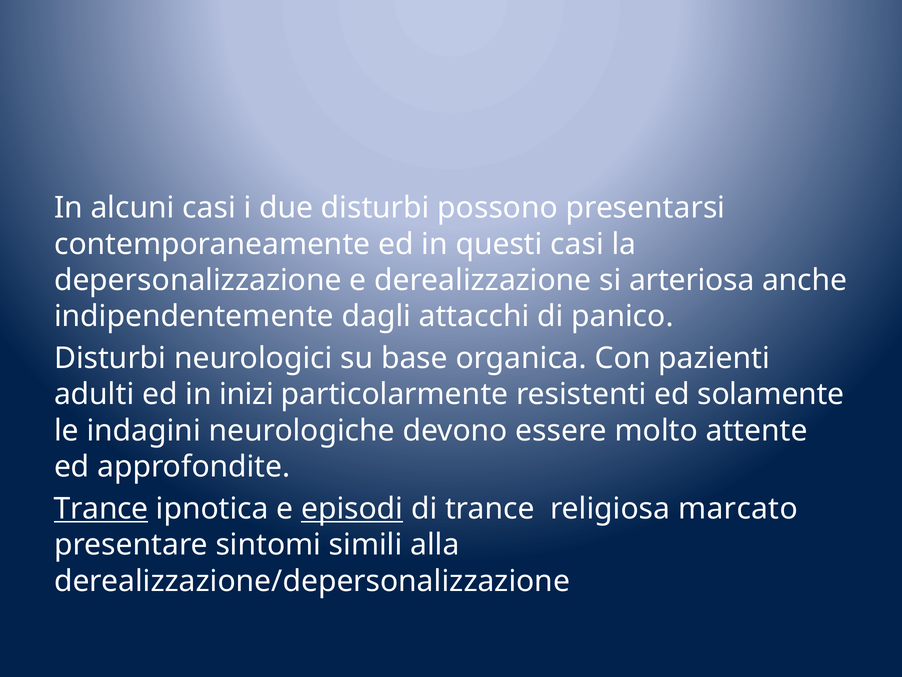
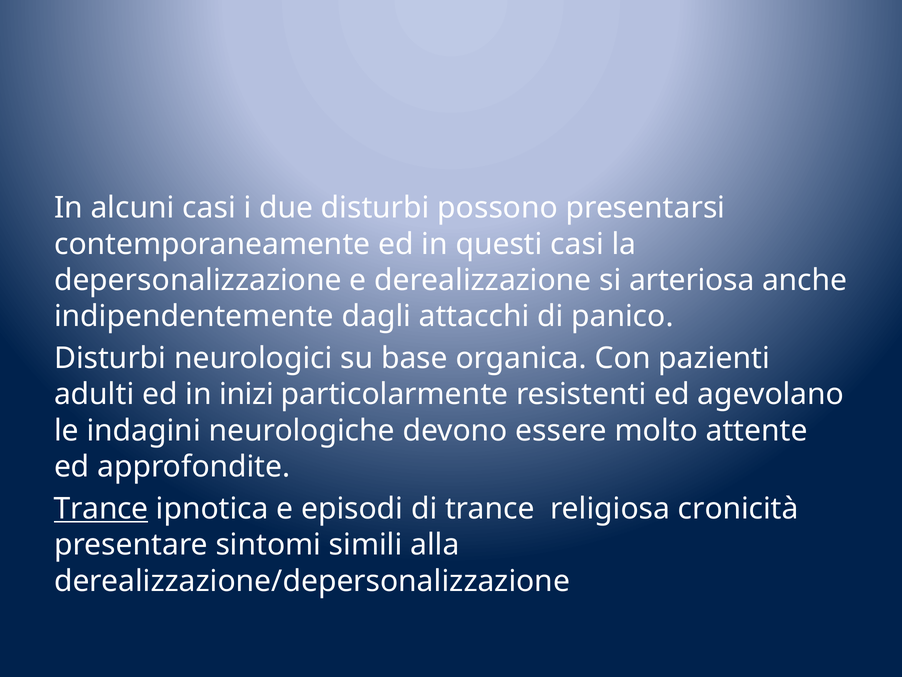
solamente: solamente -> agevolano (771, 394)
episodi underline: present -> none (352, 509)
marcato: marcato -> cronicità (738, 509)
